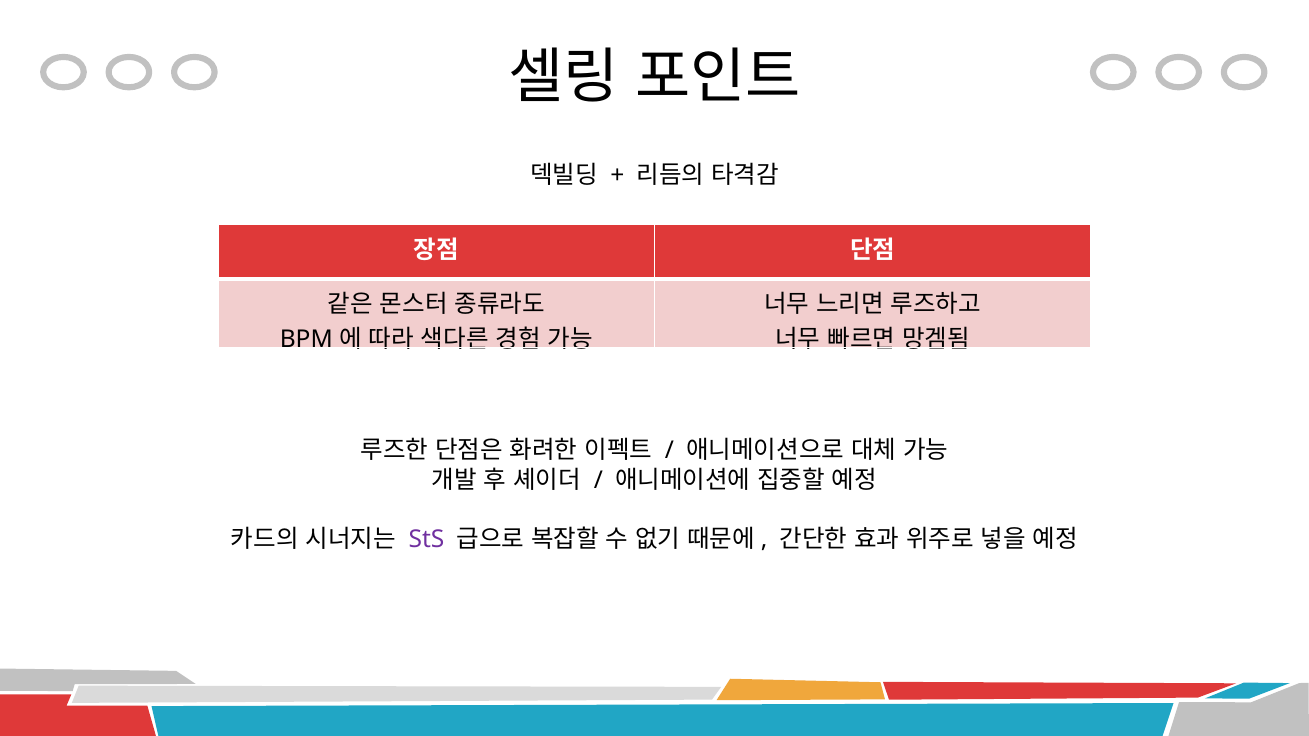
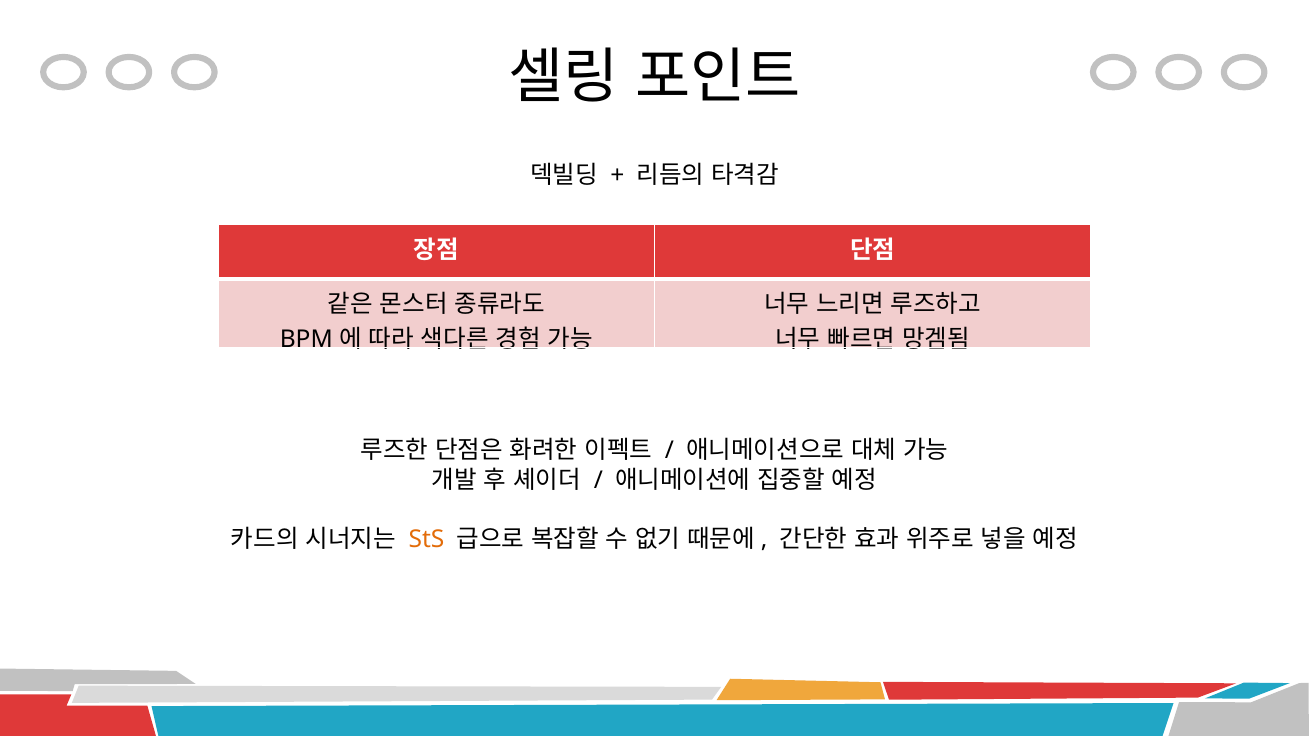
StS colour: purple -> orange (426, 539)
